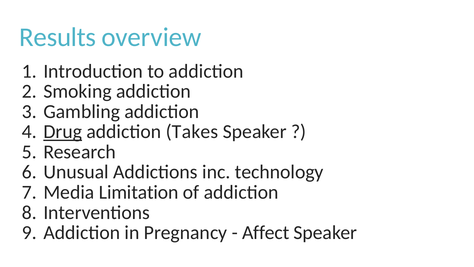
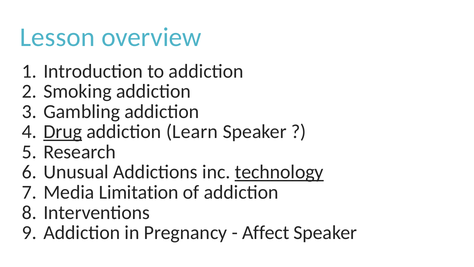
Results: Results -> Lesson (57, 37)
Takes: Takes -> Learn (192, 132)
technology underline: none -> present (279, 172)
